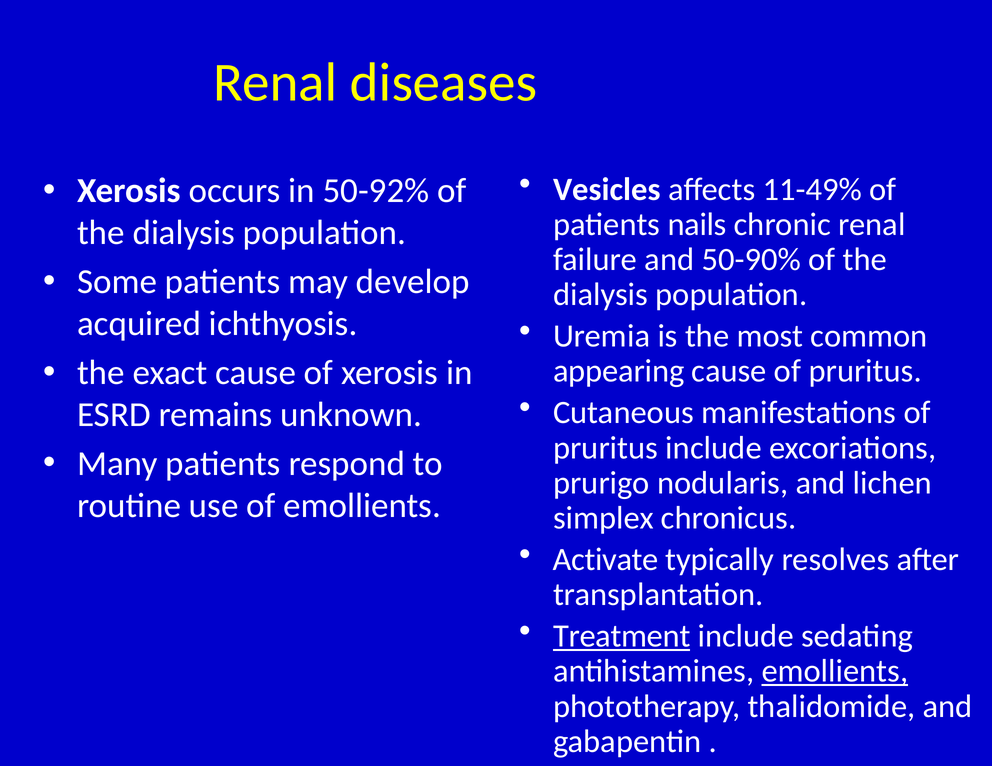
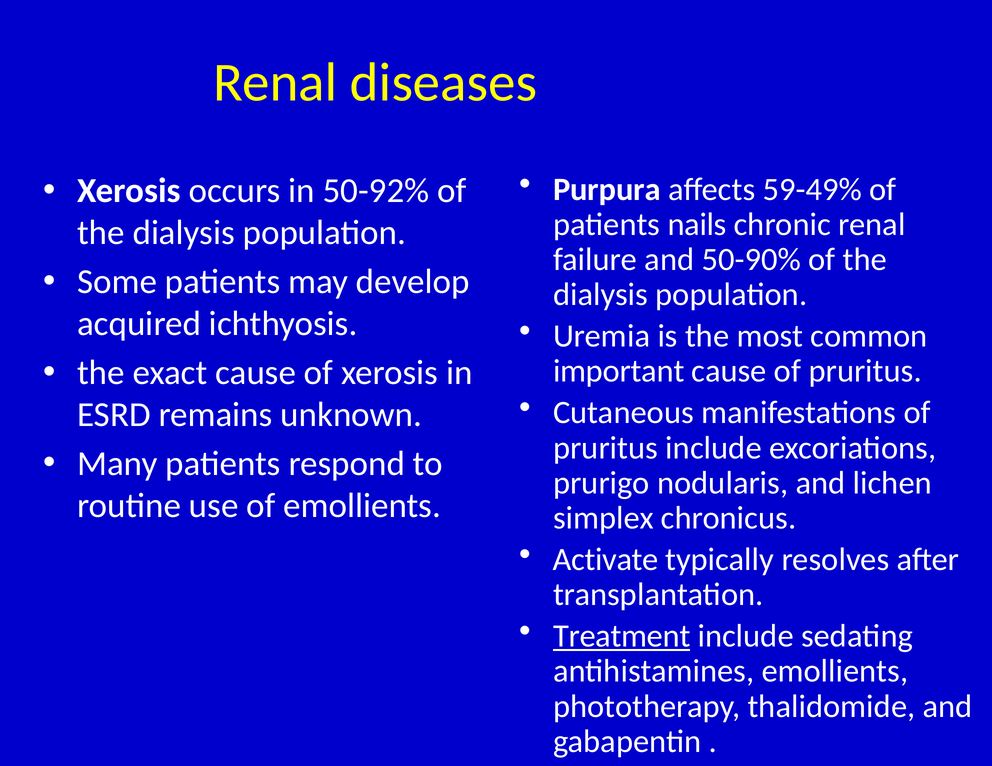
Vesicles: Vesicles -> Purpura (607, 189)
11-49%: 11-49% -> 59-49% (812, 189)
appearing: appearing -> important (619, 371)
emollients underline: present -> none (835, 672)
